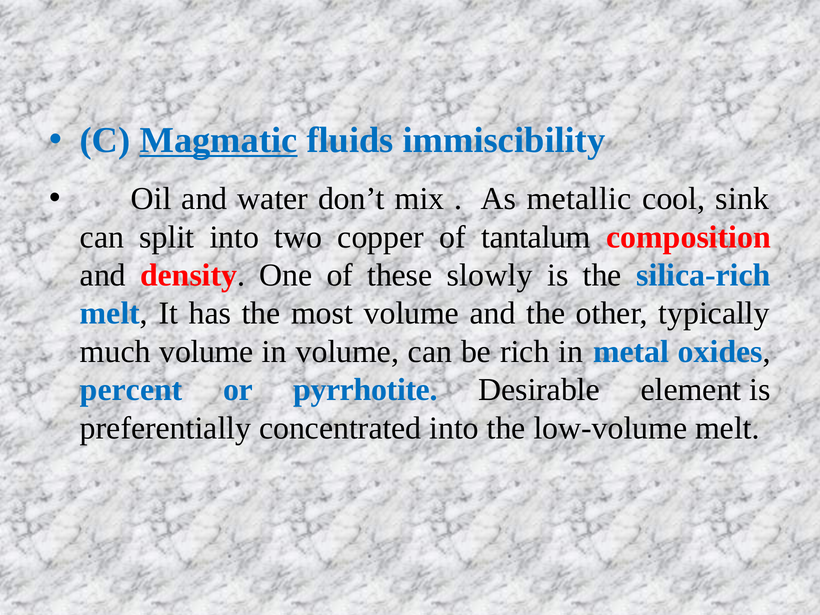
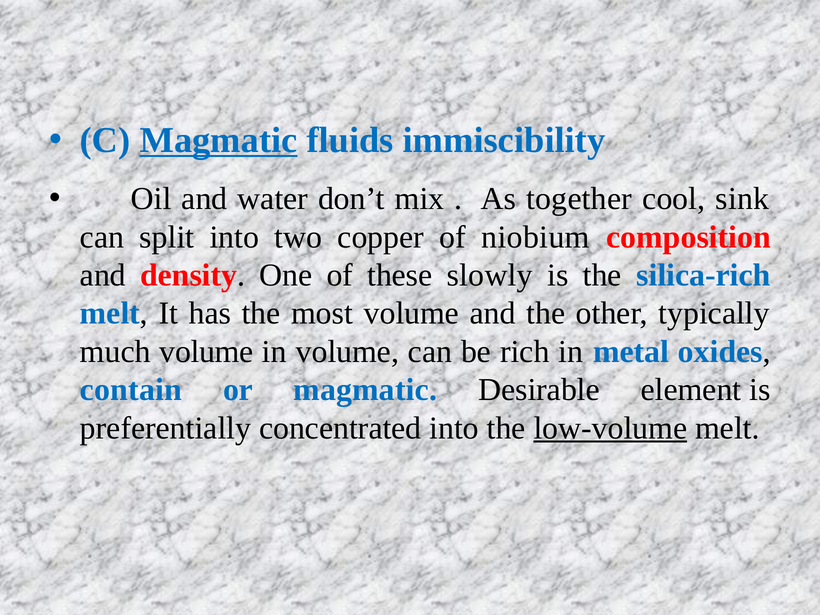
metallic: metallic -> together (579, 199)
tantalum: tantalum -> niobium (536, 237)
percent: percent -> contain (131, 390)
or pyrrhotite: pyrrhotite -> magmatic (365, 390)
low-volume underline: none -> present (610, 428)
